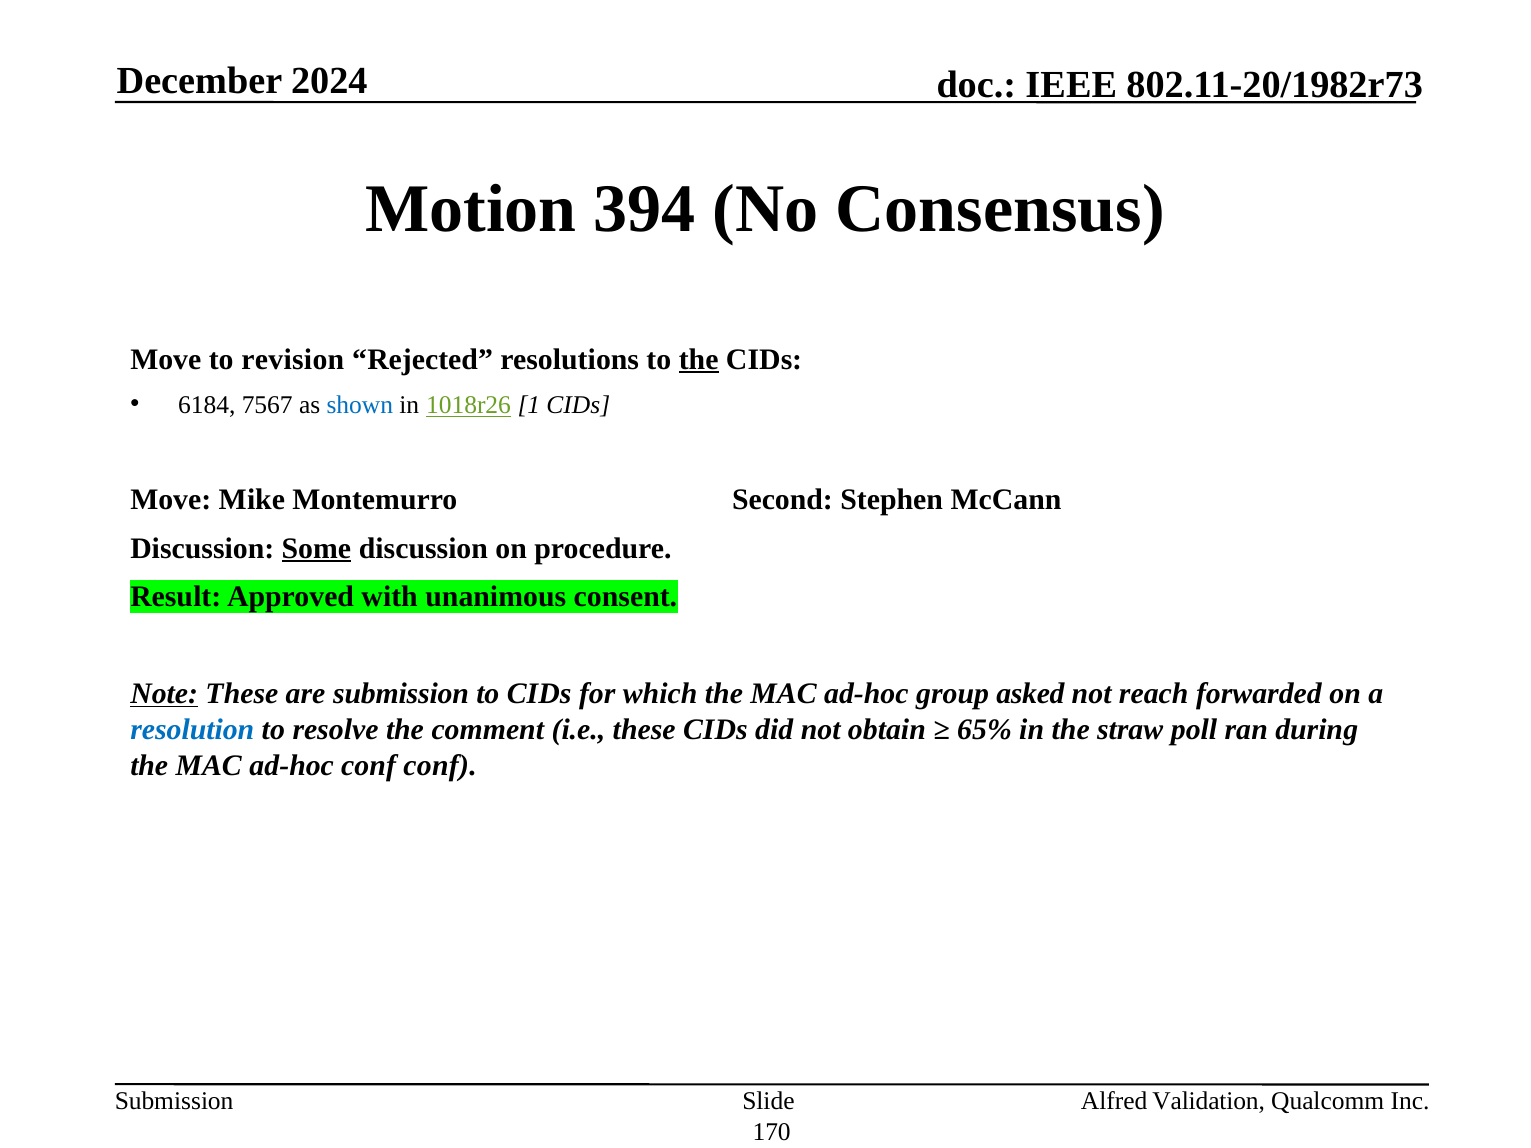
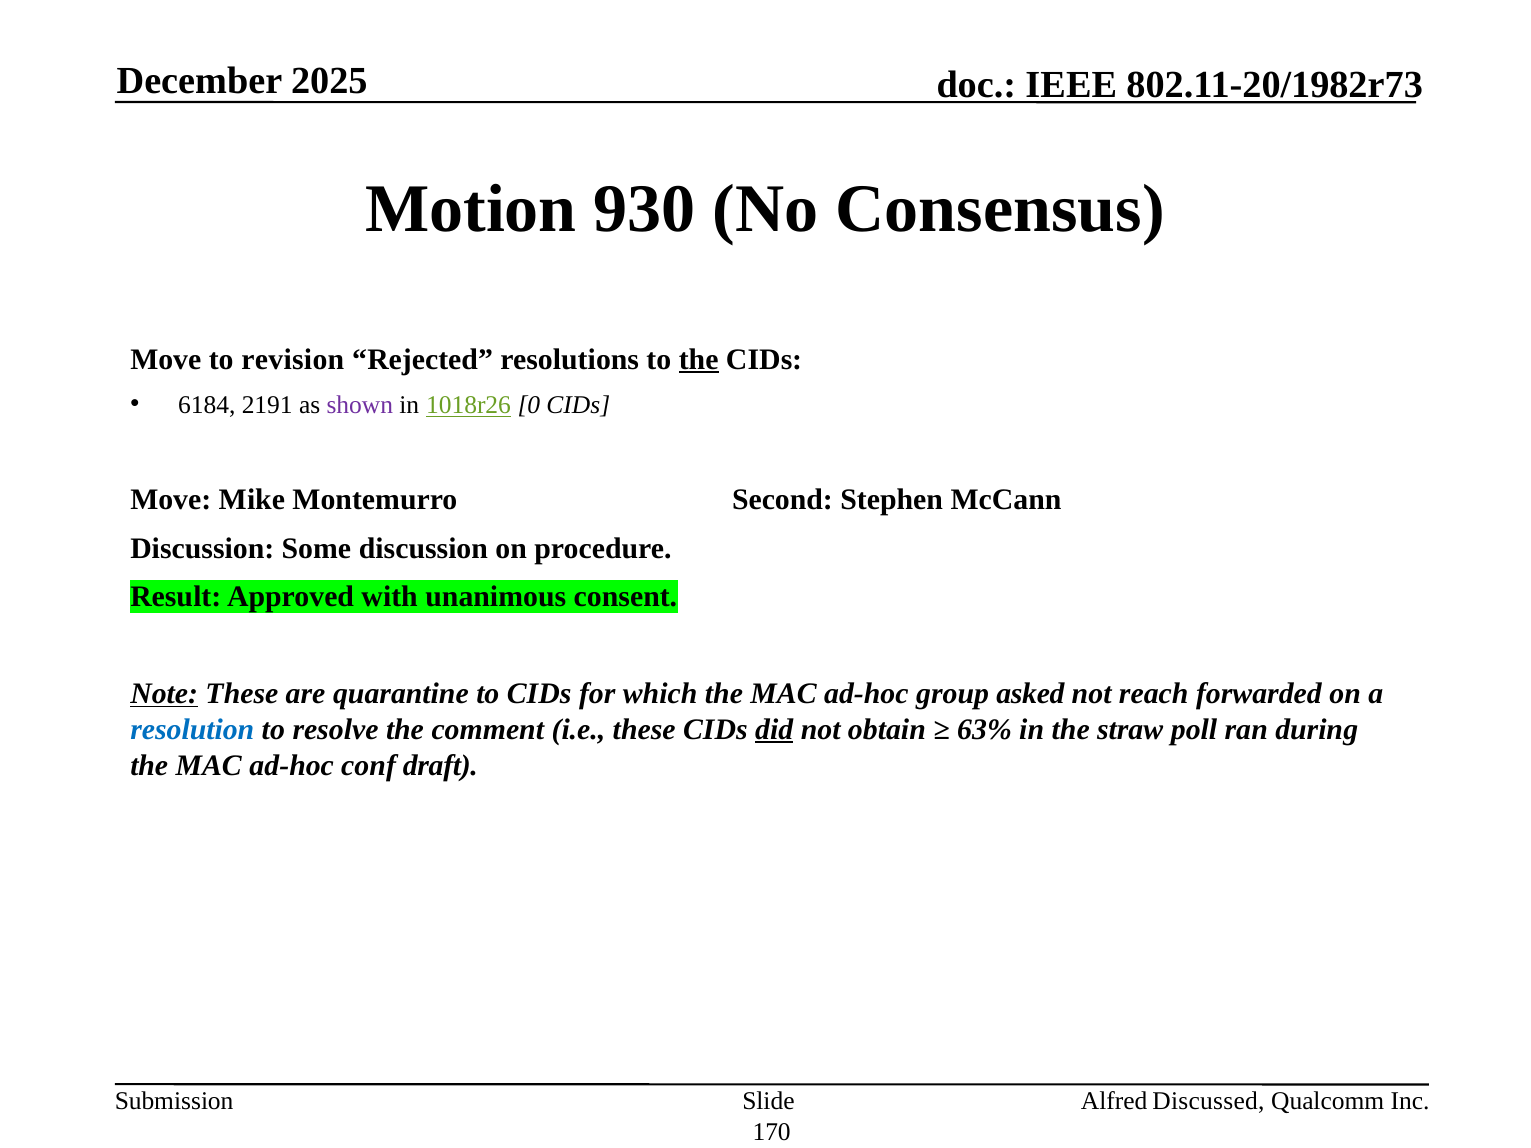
2024: 2024 -> 2025 (329, 81)
394: 394 -> 930 (645, 209)
7567: 7567 -> 2191 (267, 405)
shown colour: blue -> purple (360, 405)
1: 1 -> 0 (529, 405)
Some underline: present -> none (316, 548)
are submission: submission -> quarantine (401, 694)
did underline: none -> present (774, 730)
65%: 65% -> 63% (985, 730)
conf conf: conf -> draft (440, 765)
Validation: Validation -> Discussed (1208, 1101)
